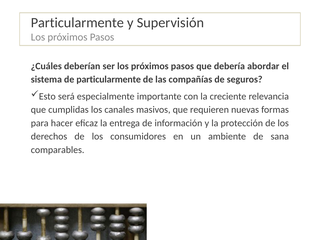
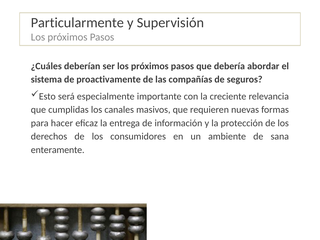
de particularmente: particularmente -> proactivamente (109, 79)
comparables: comparables -> enteramente (58, 150)
